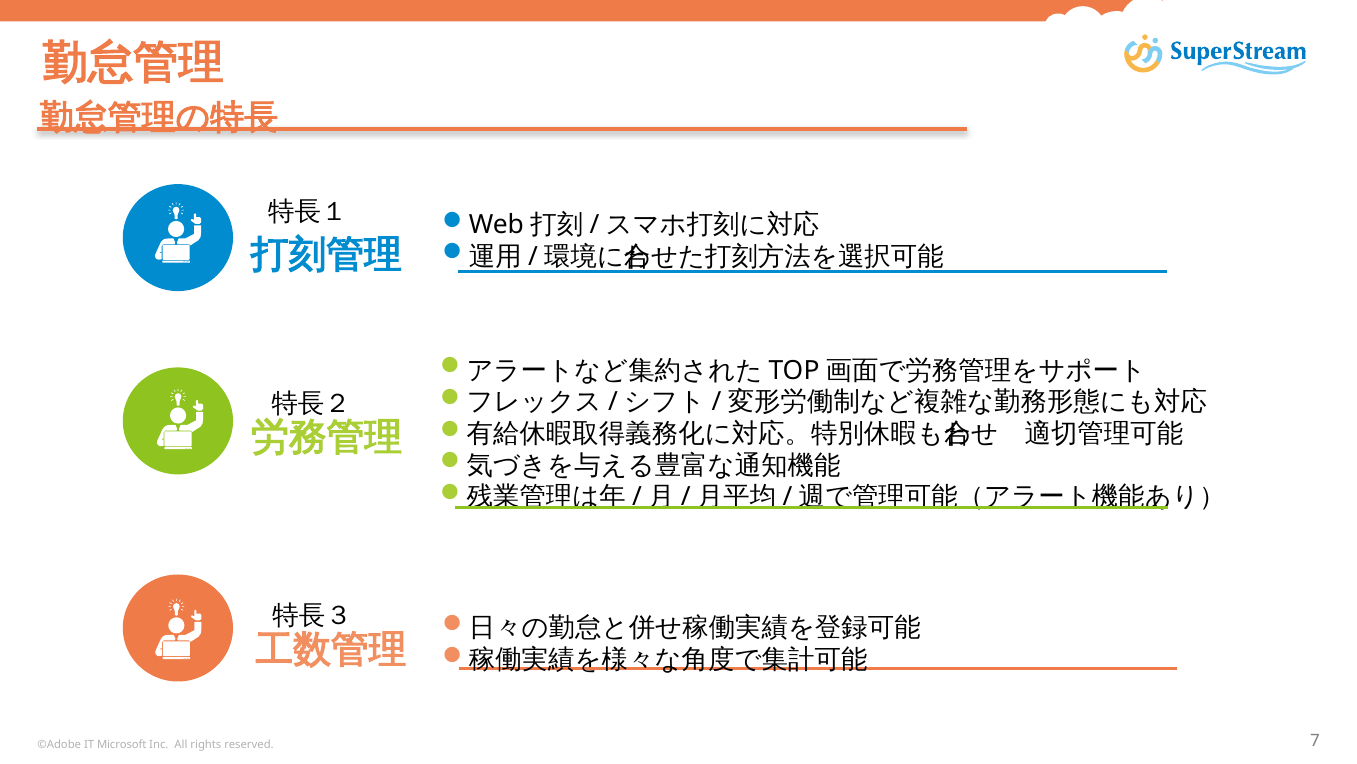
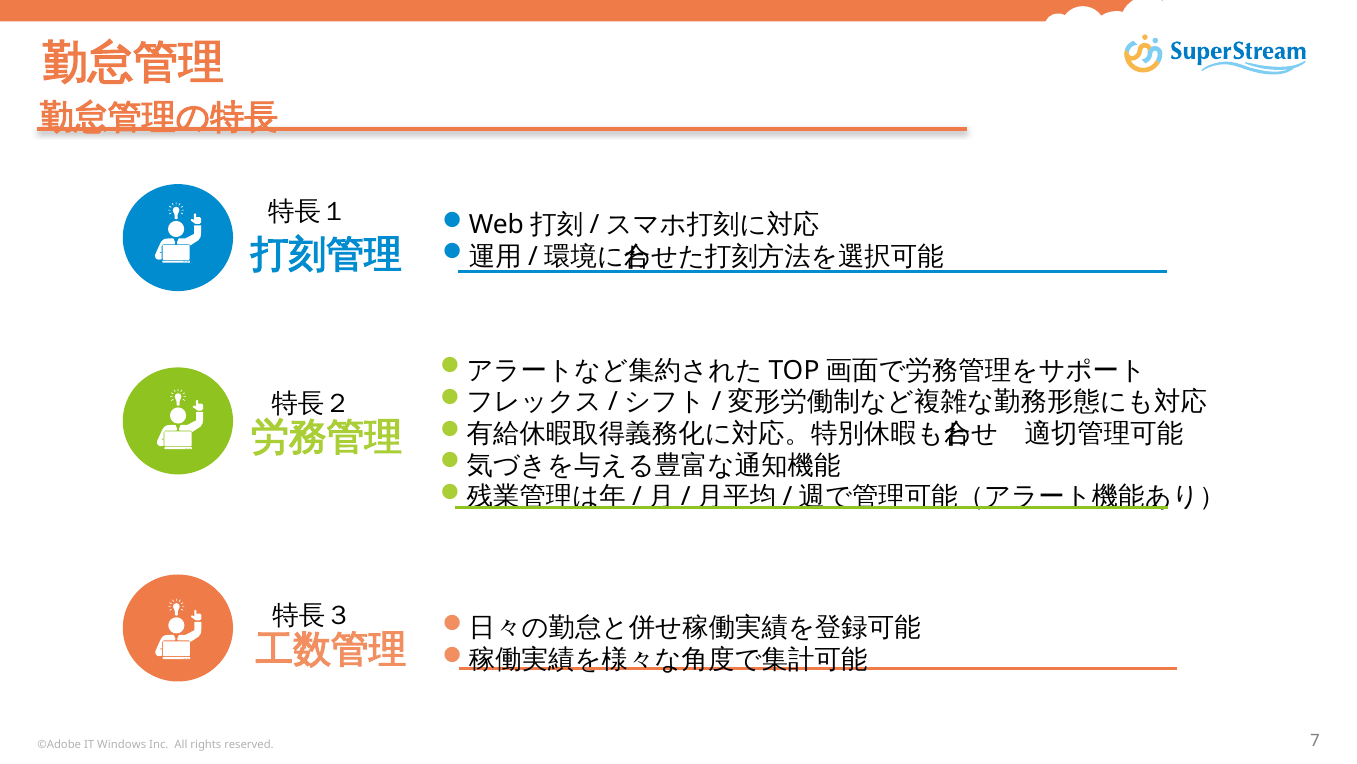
Microsoft: Microsoft -> Windows (122, 744)
